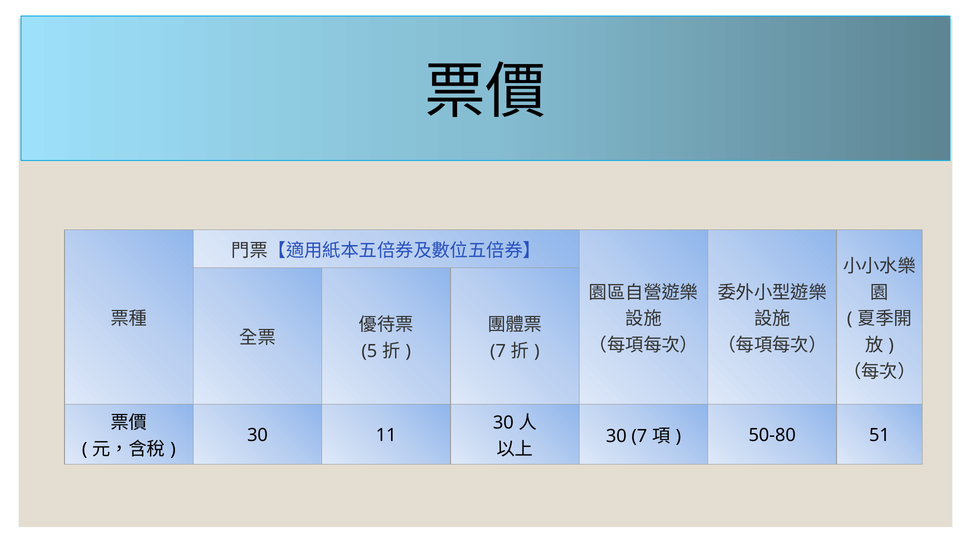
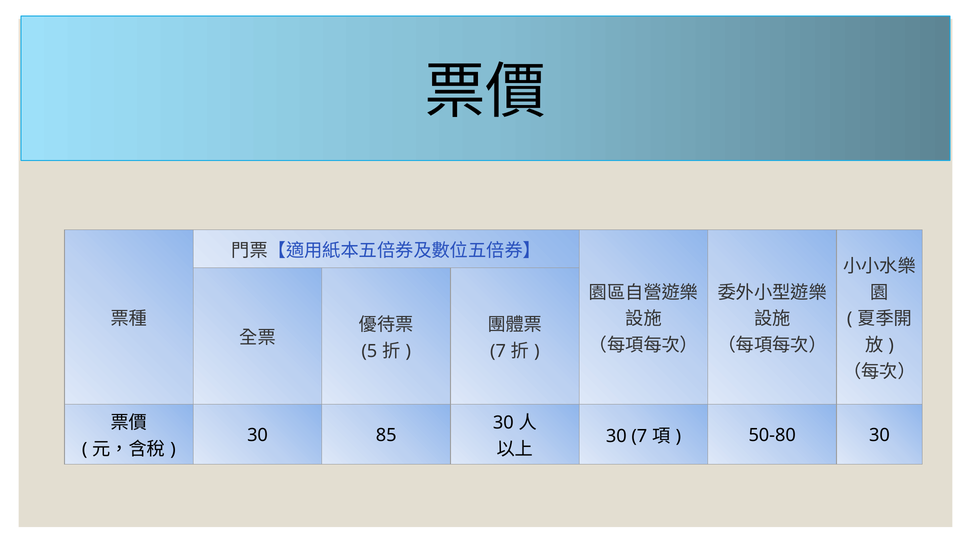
11: 11 -> 85 (386, 435)
50-80 51: 51 -> 30 (879, 435)
